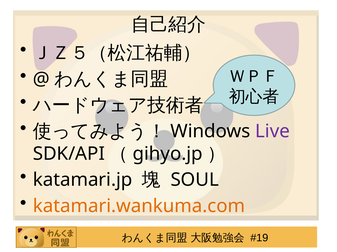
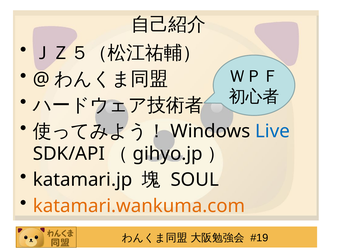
Live colour: purple -> blue (272, 132)
